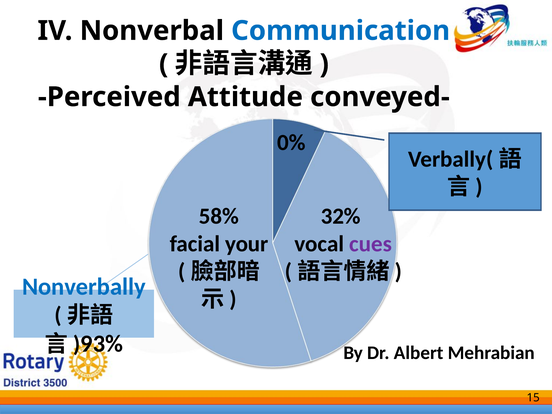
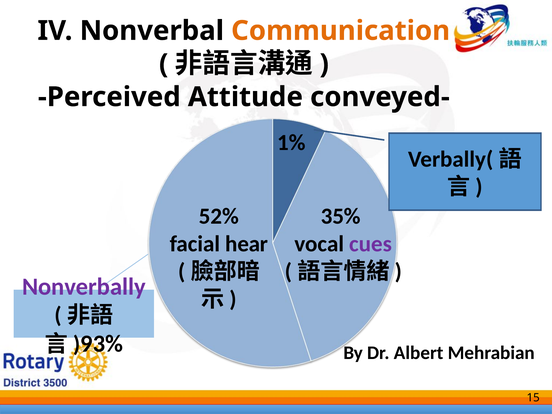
Communication colour: blue -> orange (341, 31)
0%: 0% -> 1% (291, 142)
58%: 58% -> 52% (219, 216)
32%: 32% -> 35% (341, 216)
your: your -> hear (247, 244)
Nonverbally colour: blue -> purple (84, 287)
